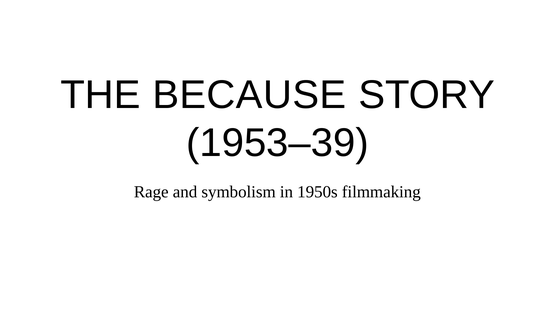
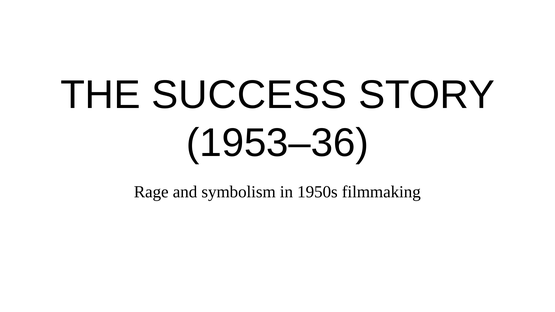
BECAUSE: BECAUSE -> SUCCESS (249, 95)
1953–39: 1953–39 -> 1953–36 (277, 143)
